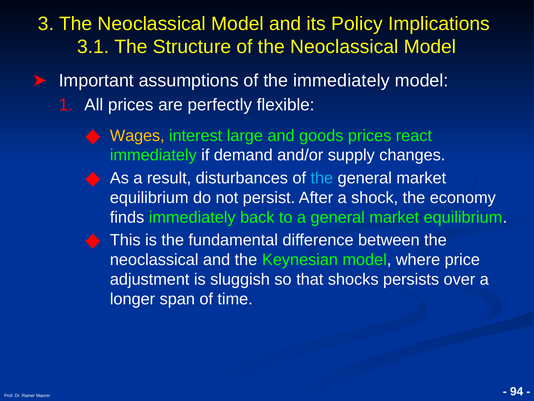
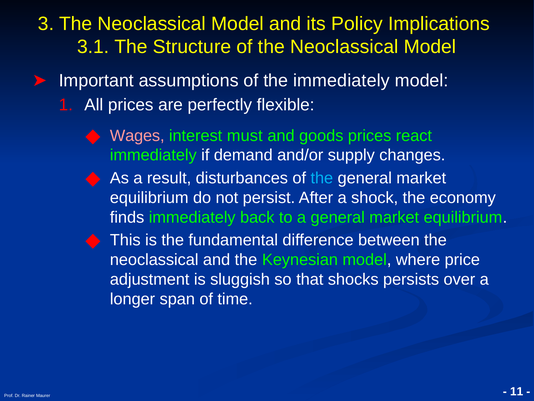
Wages colour: yellow -> pink (137, 135)
large: large -> must (245, 135)
94: 94 -> 11 (517, 391)
